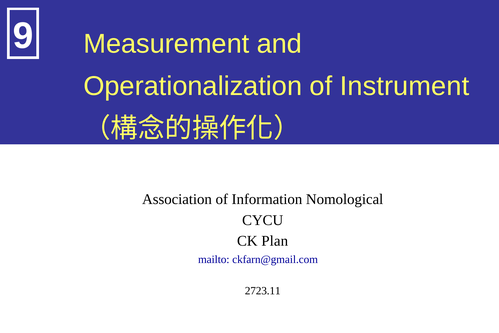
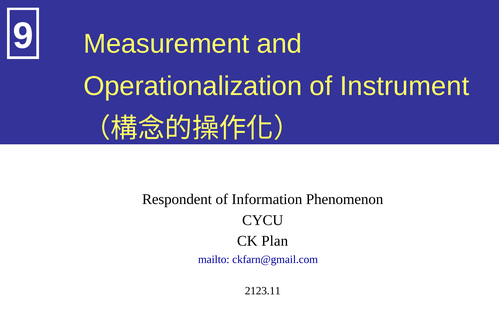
Association: Association -> Respondent (177, 199)
Nomological: Nomological -> Phenomenon (345, 199)
2723.11: 2723.11 -> 2123.11 (263, 290)
